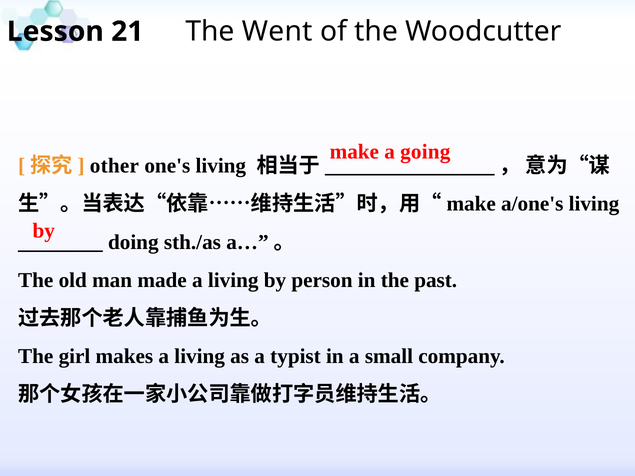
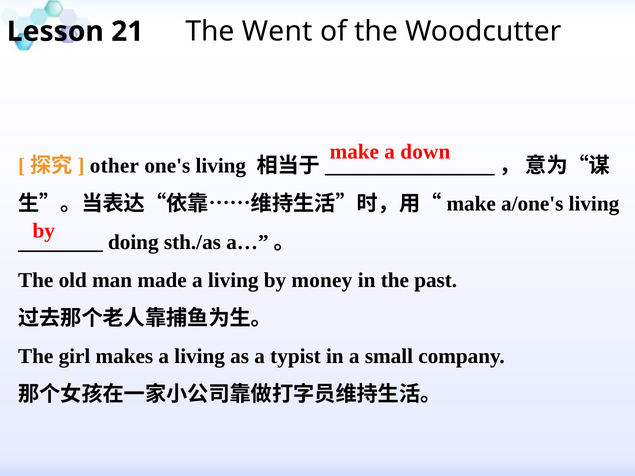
going: going -> down (425, 152)
person: person -> money (322, 280)
